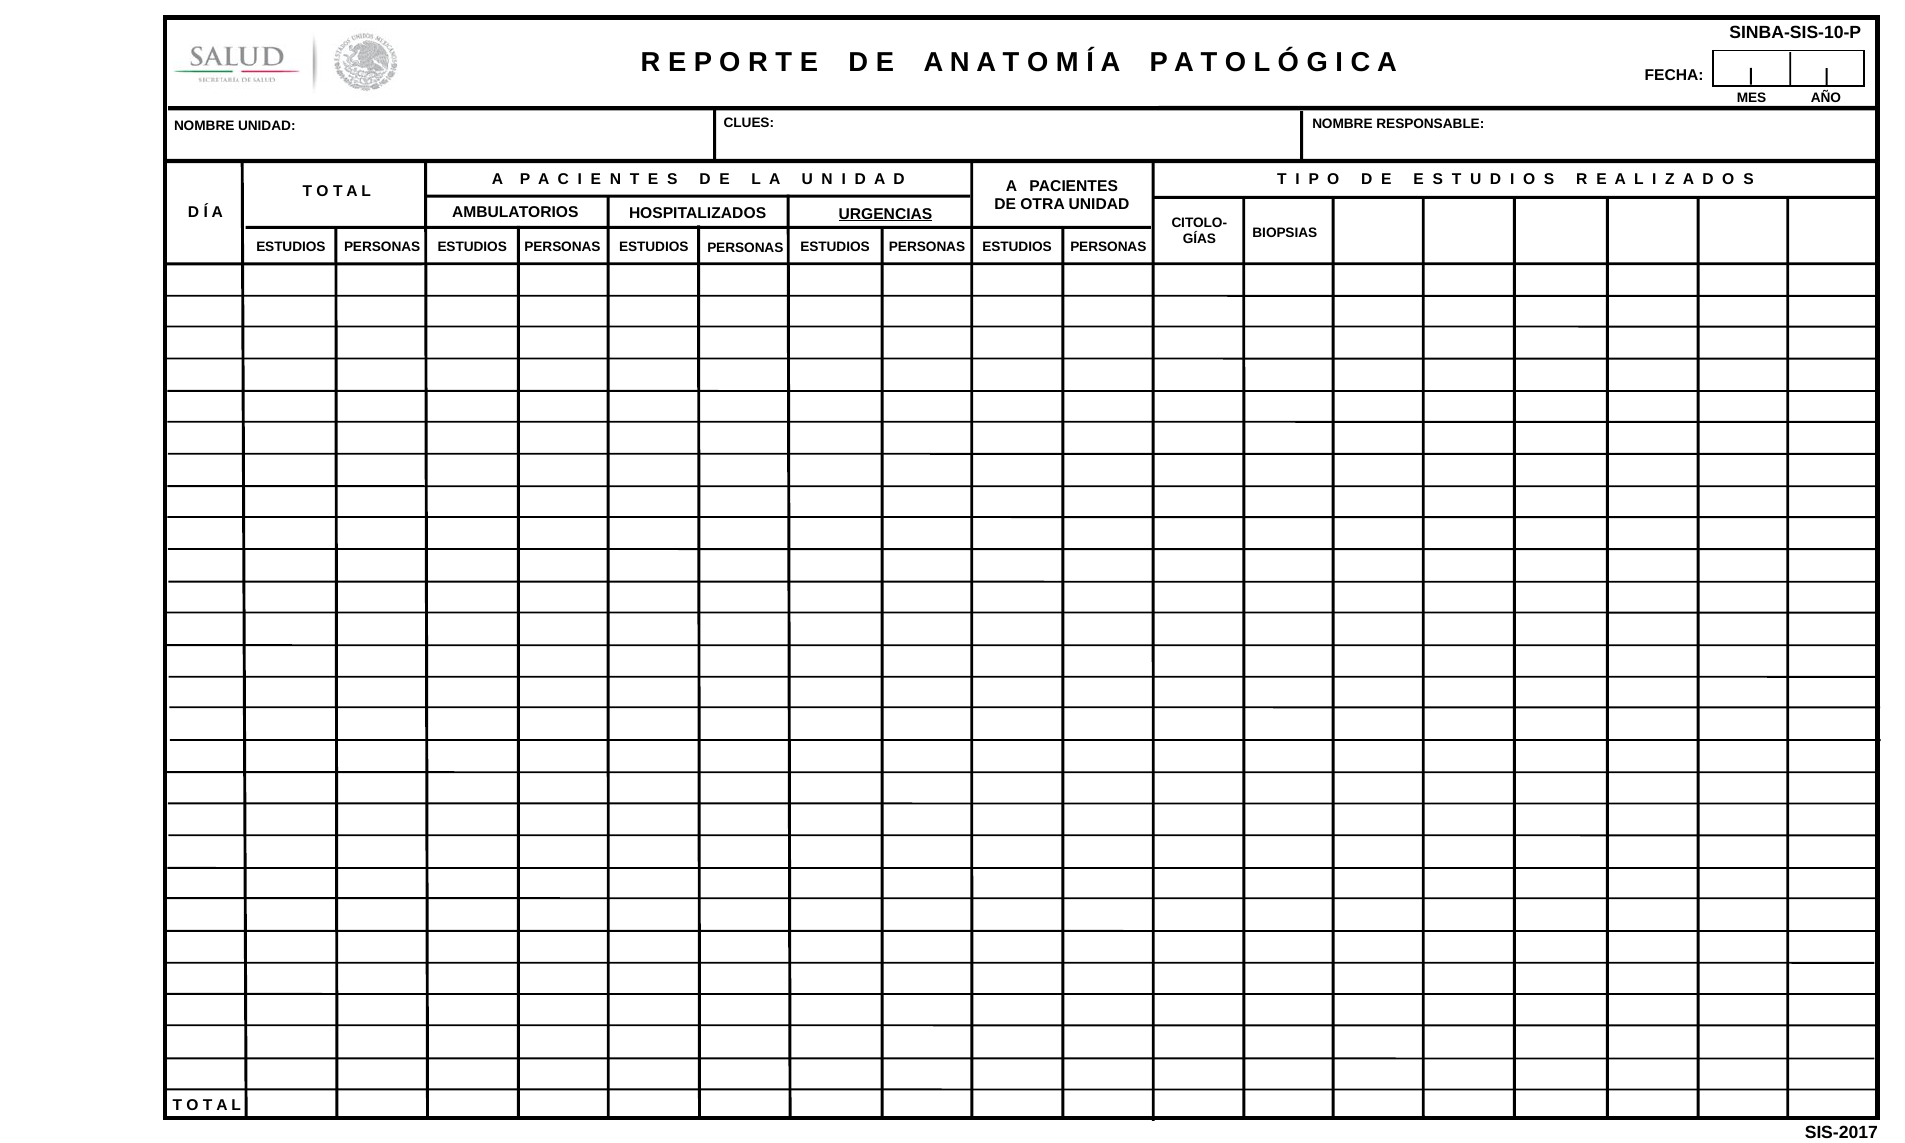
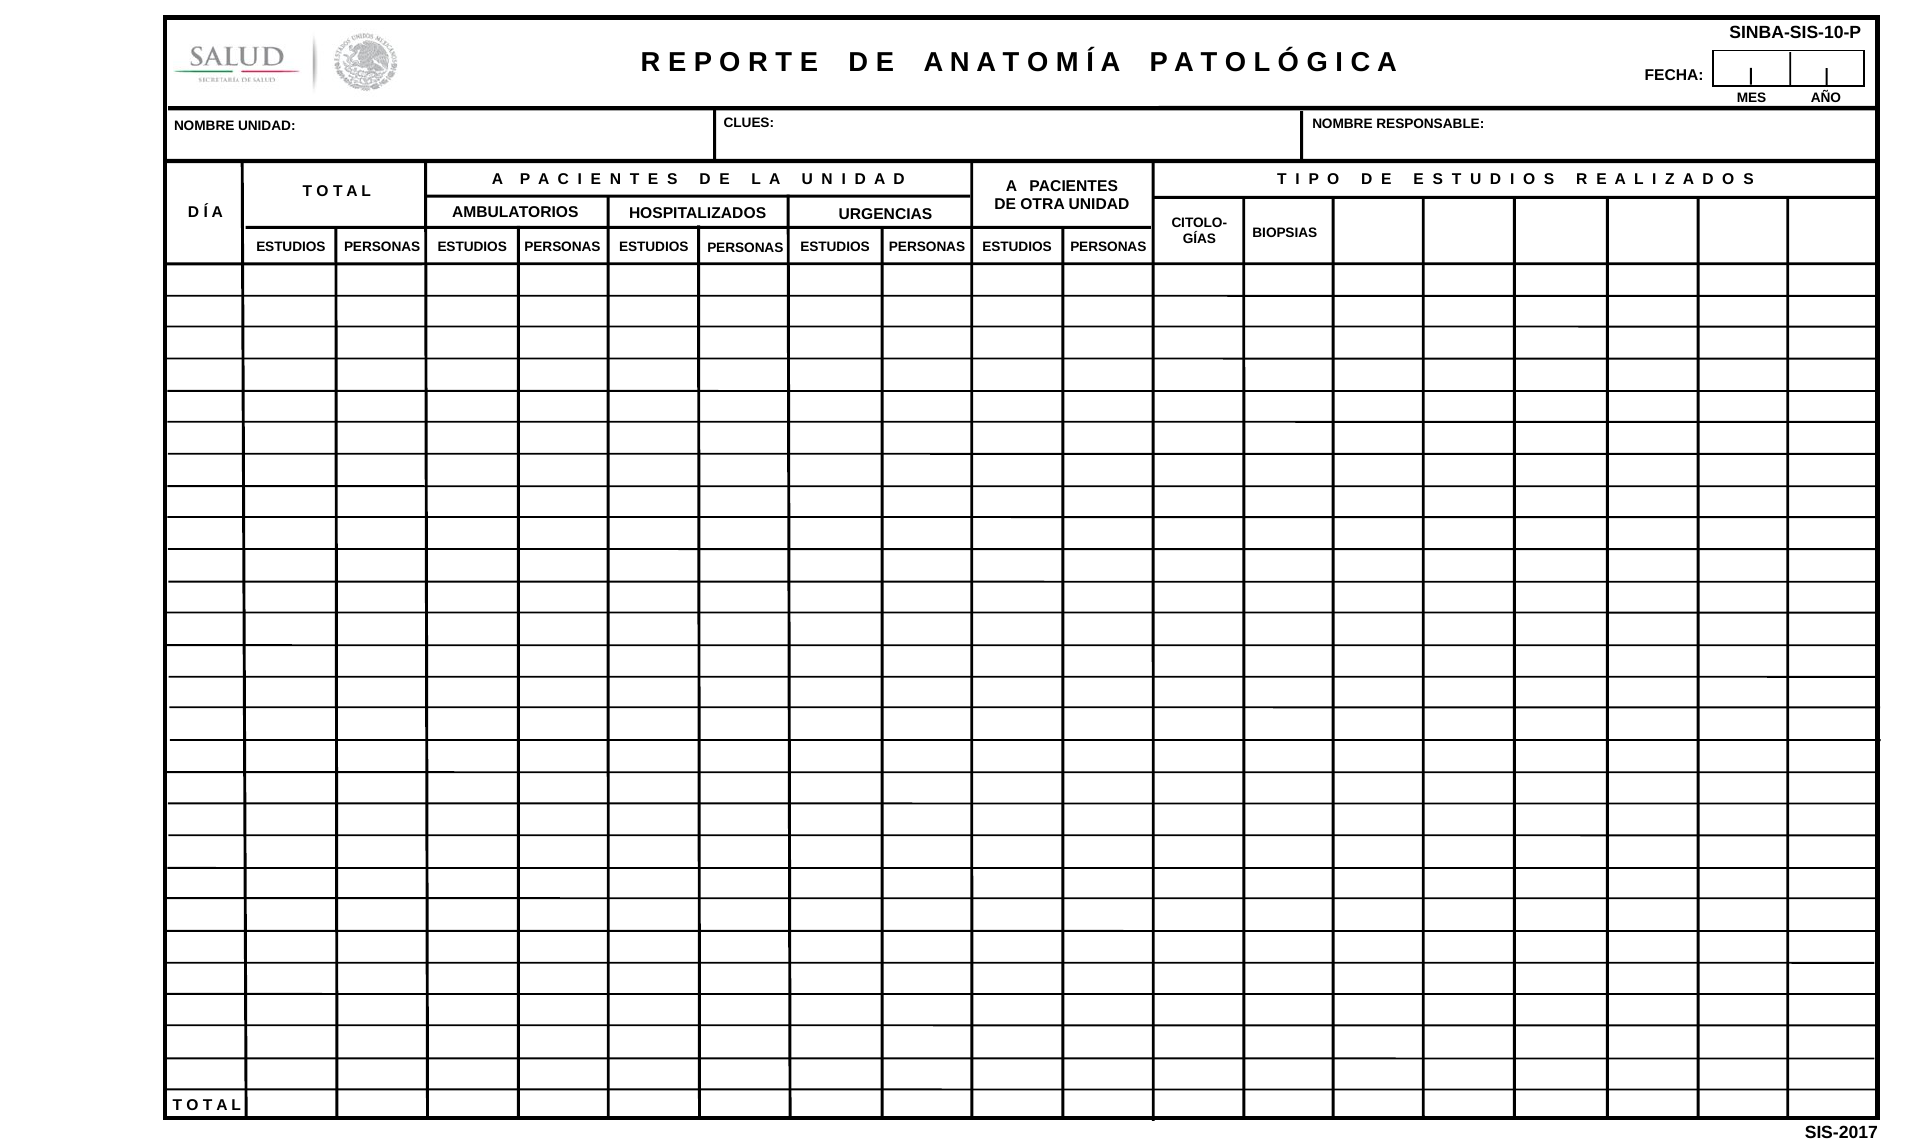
URGENCIAS underline: present -> none (885, 214)
